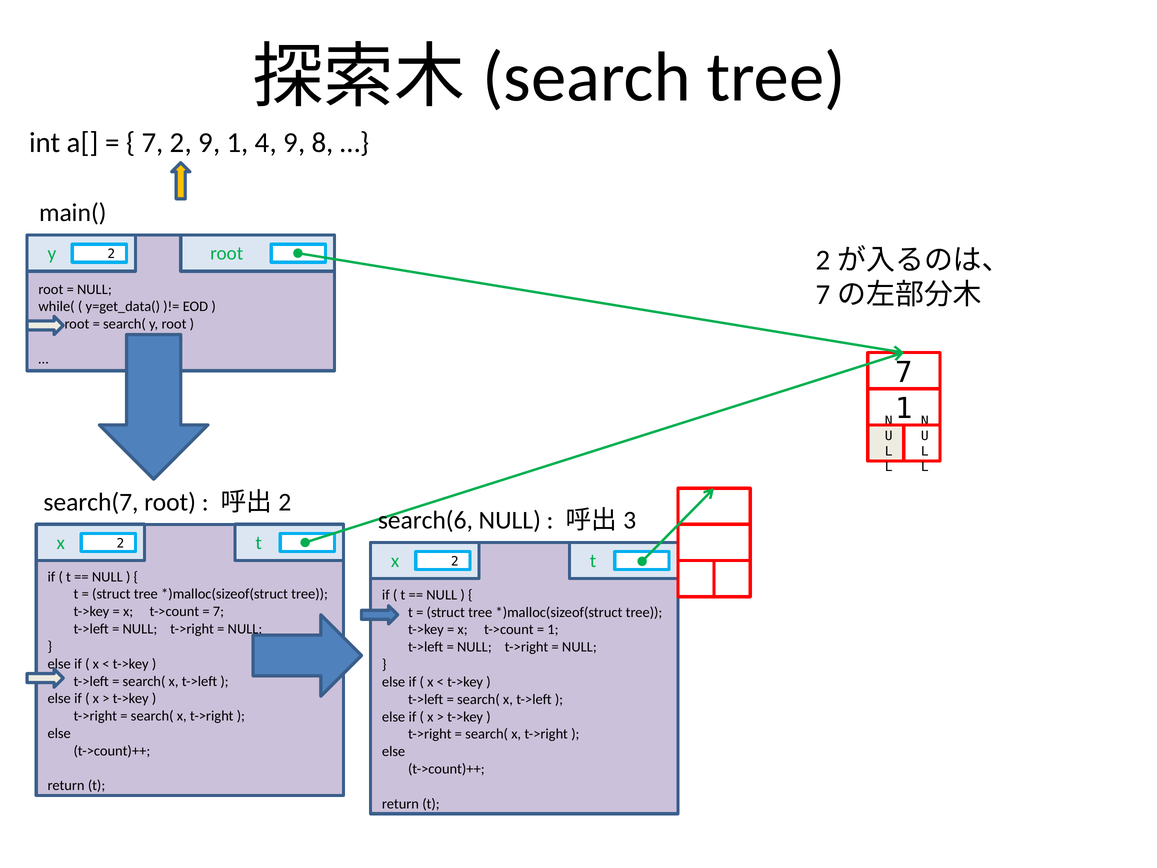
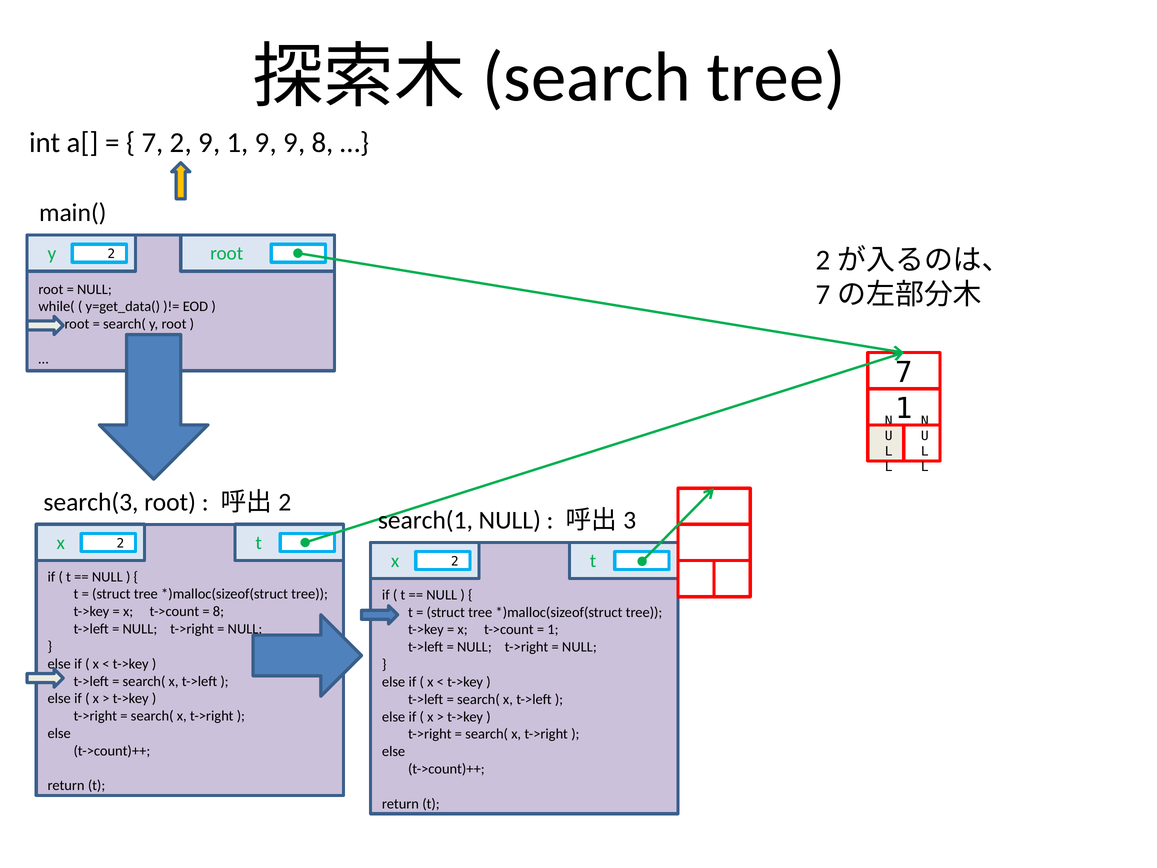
1 4: 4 -> 9 (266, 143)
search(7: search(7 -> search(3 (91, 502)
search(6: search(6 -> search(1 (425, 520)
7: 7 -> 8 (218, 611)
